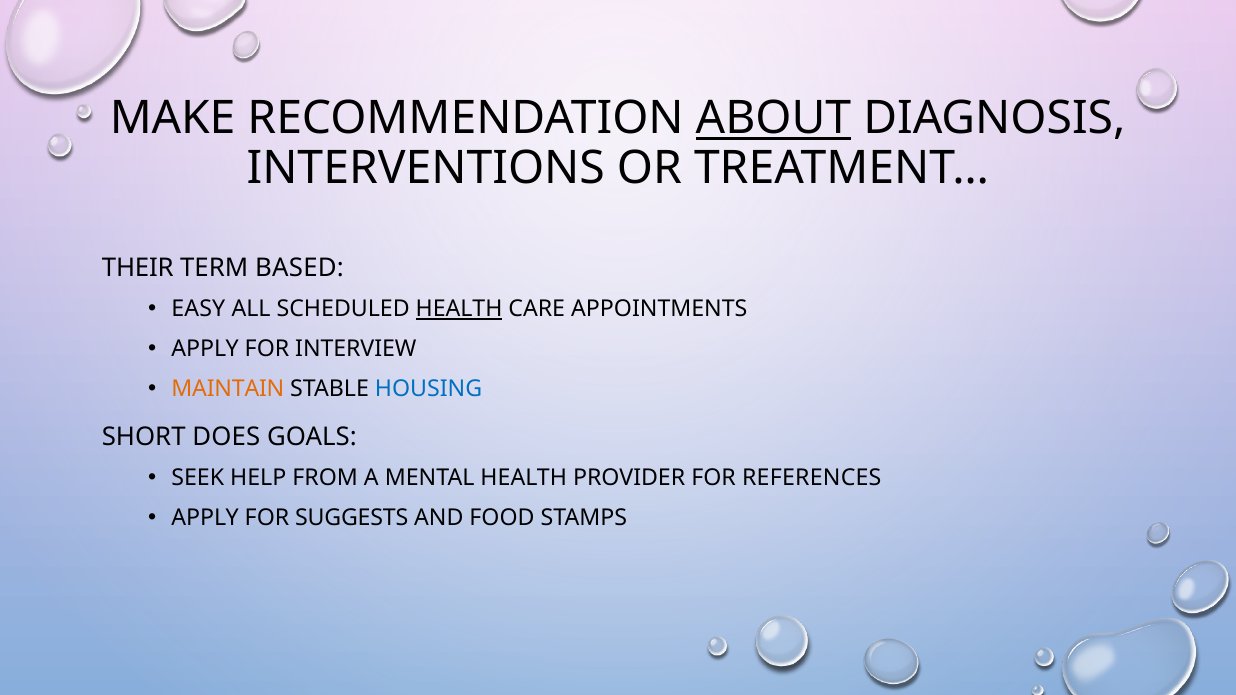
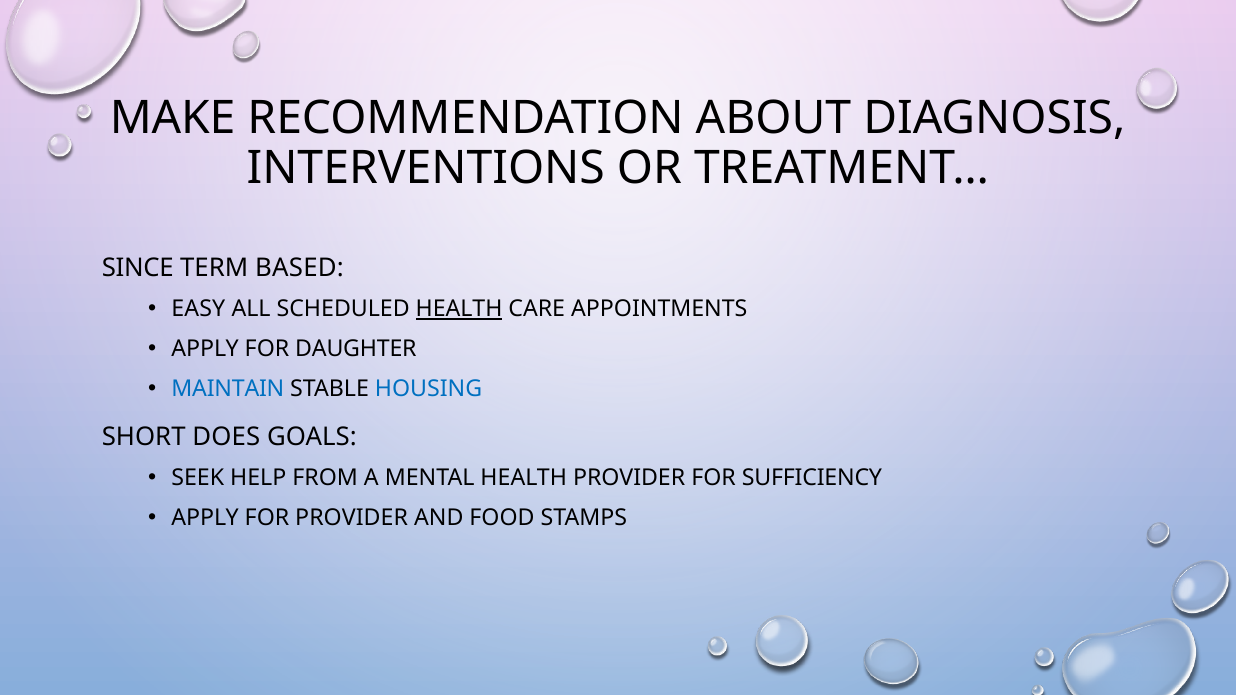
ABOUT underline: present -> none (773, 118)
THEIR: THEIR -> SINCE (138, 268)
INTERVIEW: INTERVIEW -> DAUGHTER (356, 349)
MAINTAIN colour: orange -> blue (228, 389)
REFERENCES: REFERENCES -> SUFFICIENCY (812, 478)
FOR SUGGESTS: SUGGESTS -> PROVIDER (352, 518)
